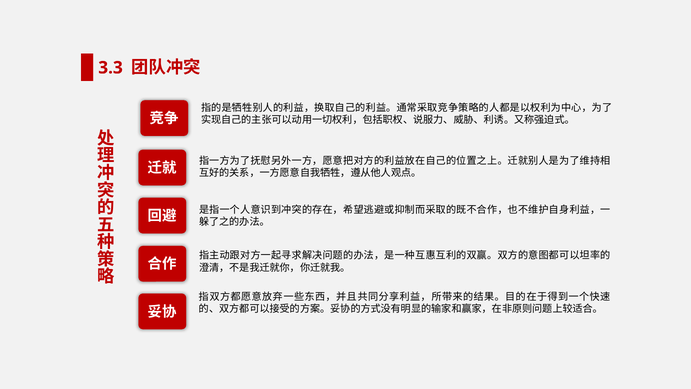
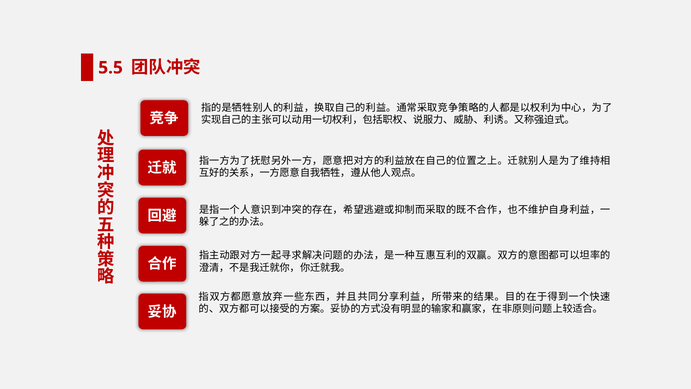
3.3: 3.3 -> 5.5 (111, 68)
